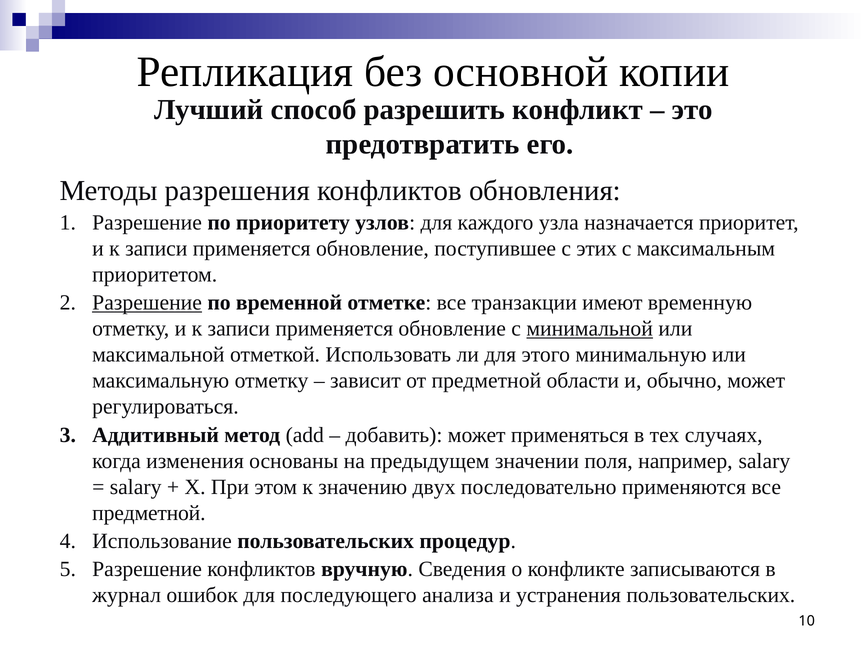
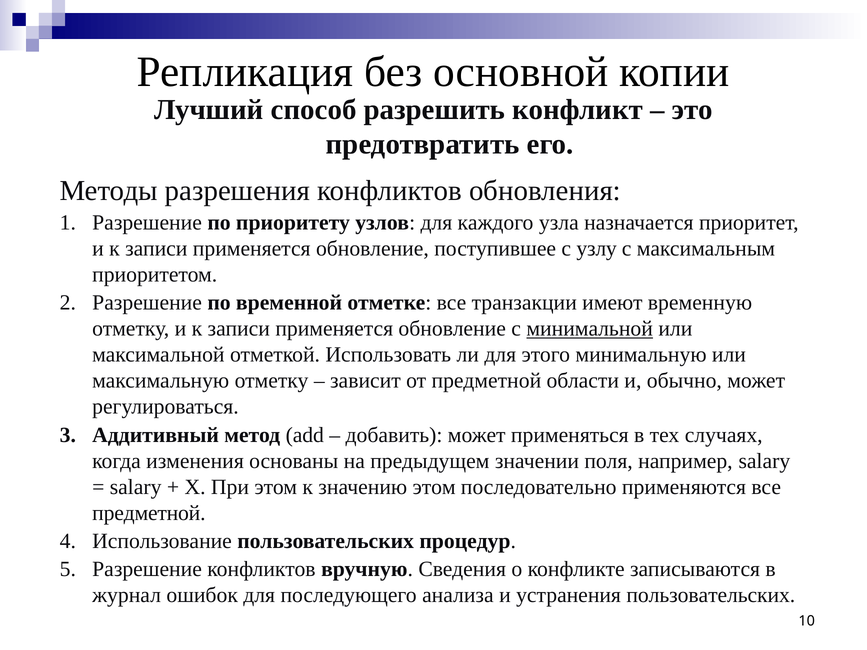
этих: этих -> узлу (597, 249)
Разрешение underline: present -> none (147, 303)
значению двух: двух -> этом (434, 487)
